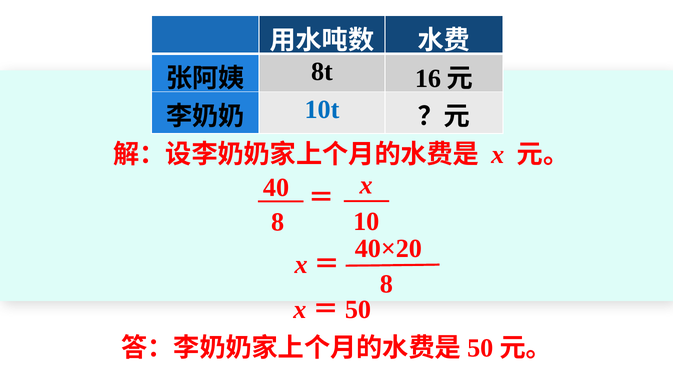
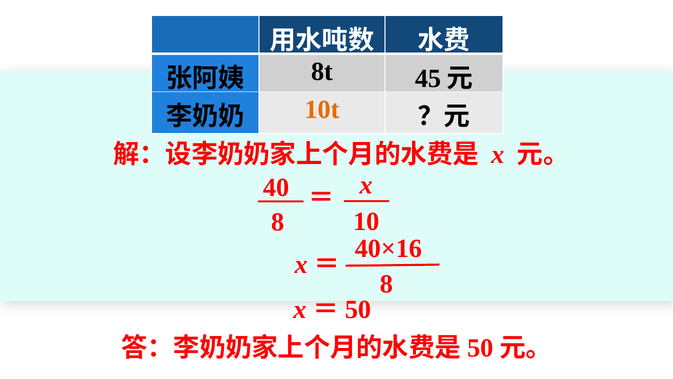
16: 16 -> 45 (428, 79)
10t colour: blue -> orange (322, 110)
40×20: 40×20 -> 40×16 (388, 248)
